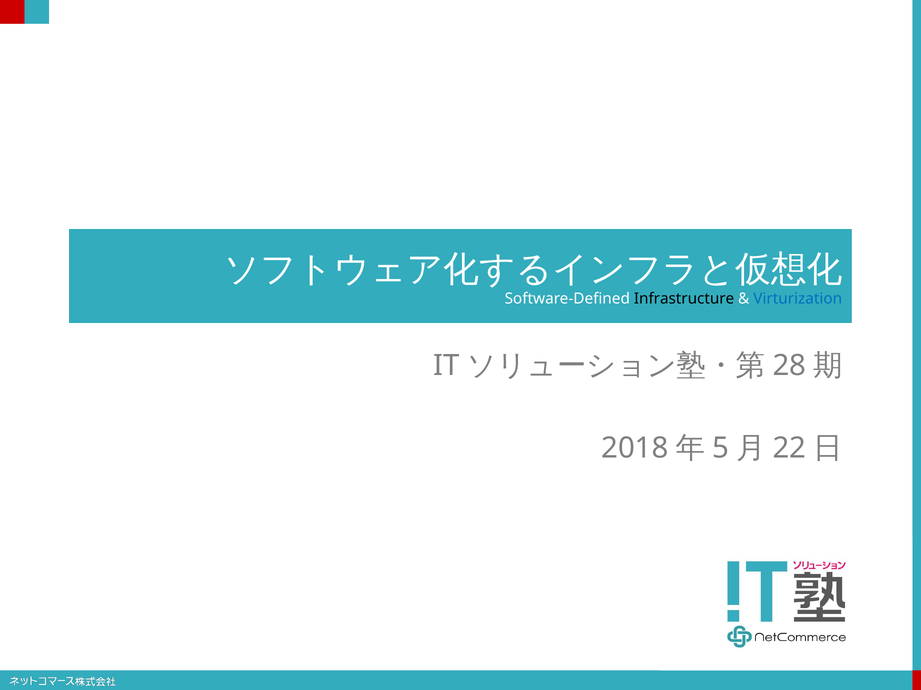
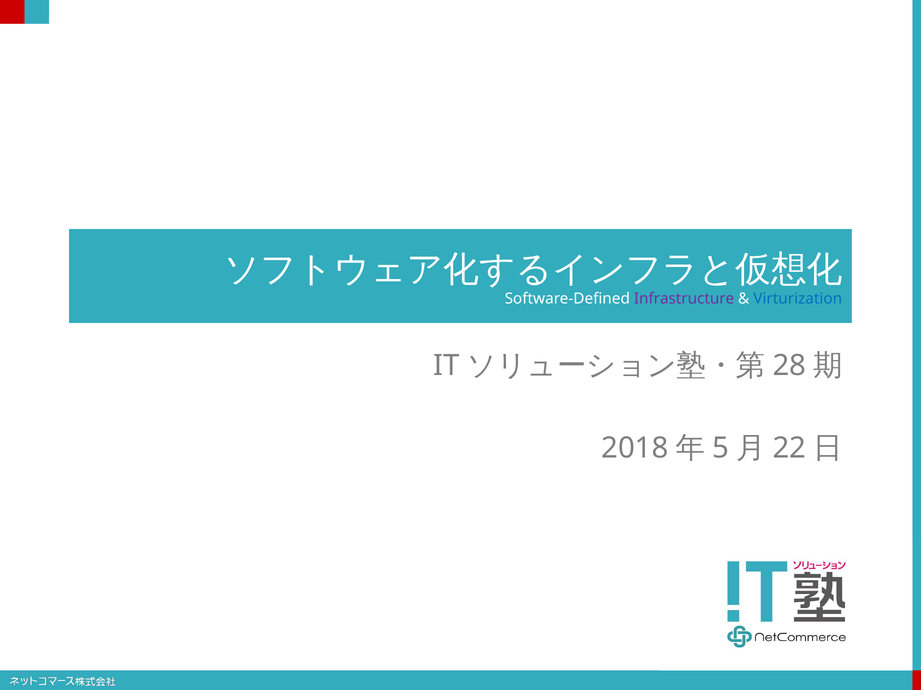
Infrastructure colour: black -> purple (684, 299)
